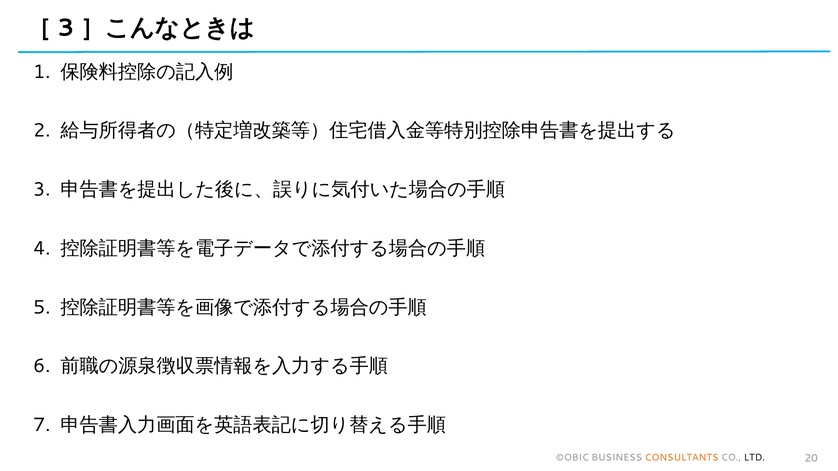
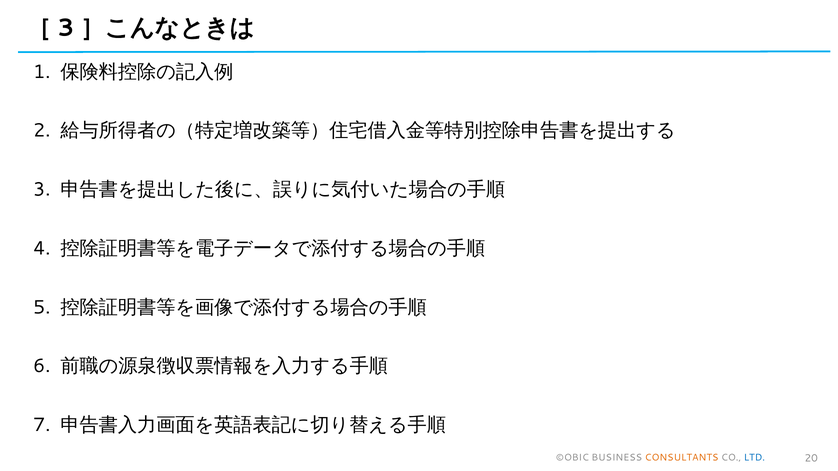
LTD colour: black -> blue (754, 458)
